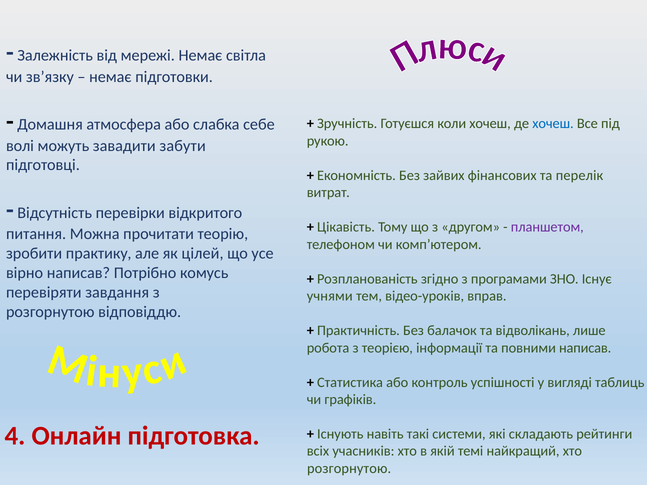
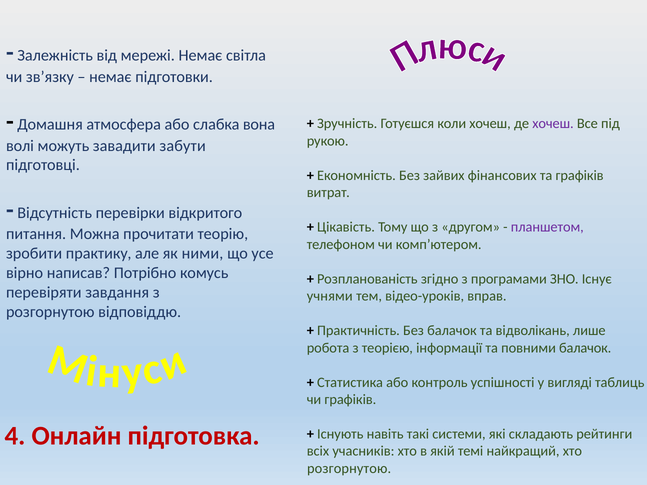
себе: себе -> вона (259, 125)
хочеш colour: blue -> purple (553, 124)
та перелік: перелік -> графіків (580, 176)
цілей: цілей -> ними (203, 254)
повними написав: написав -> балачок (585, 348)
